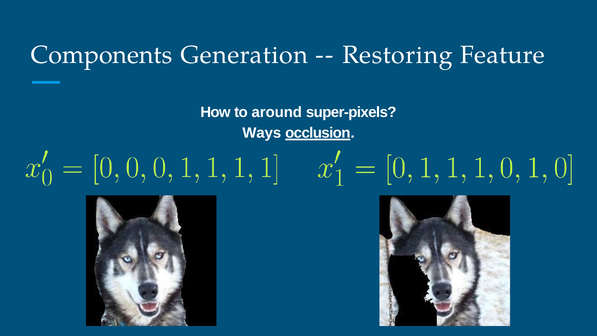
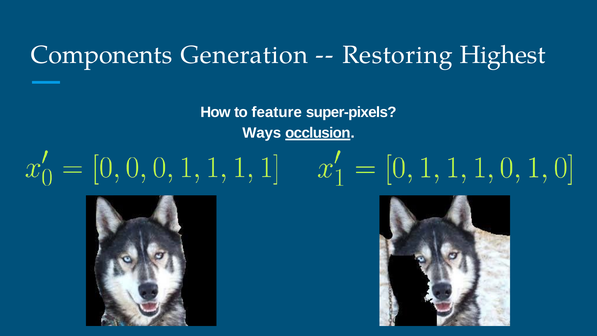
Feature: Feature -> Highest (503, 55)
around: around -> feature (277, 112)
